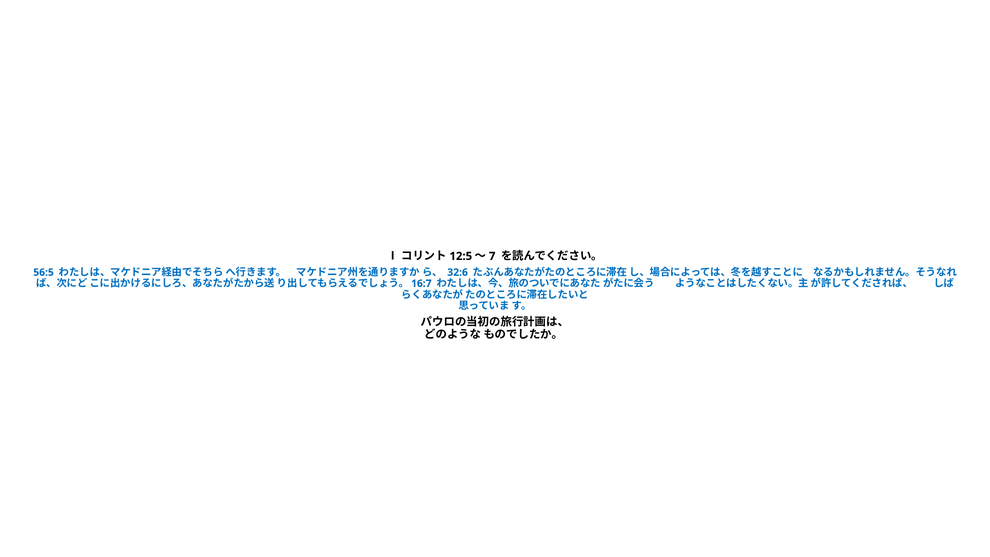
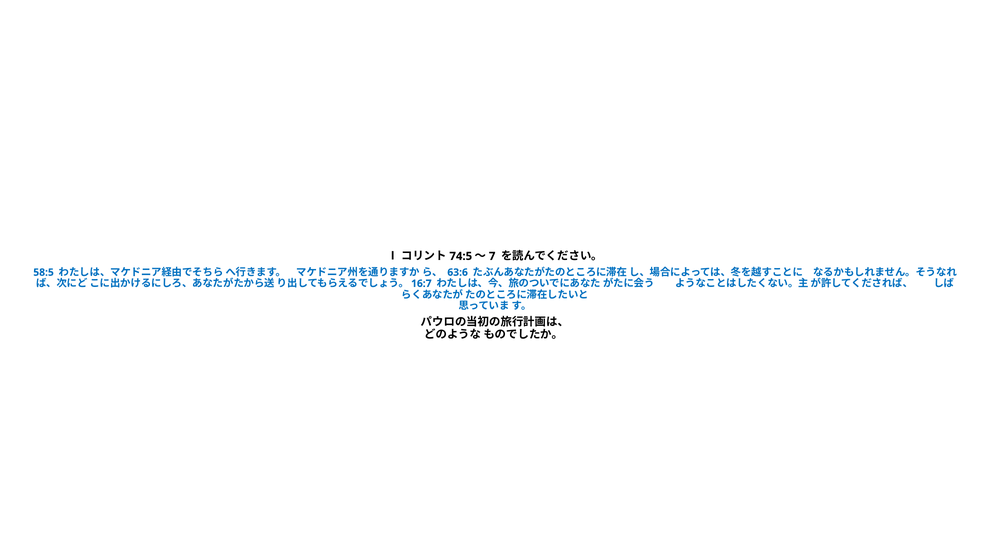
12:5: 12:5 -> 74:5 (461, 256)
56:5: 56:5 -> 58:5 (44, 272)
32:6: 32:6 -> 63:6 (458, 272)
